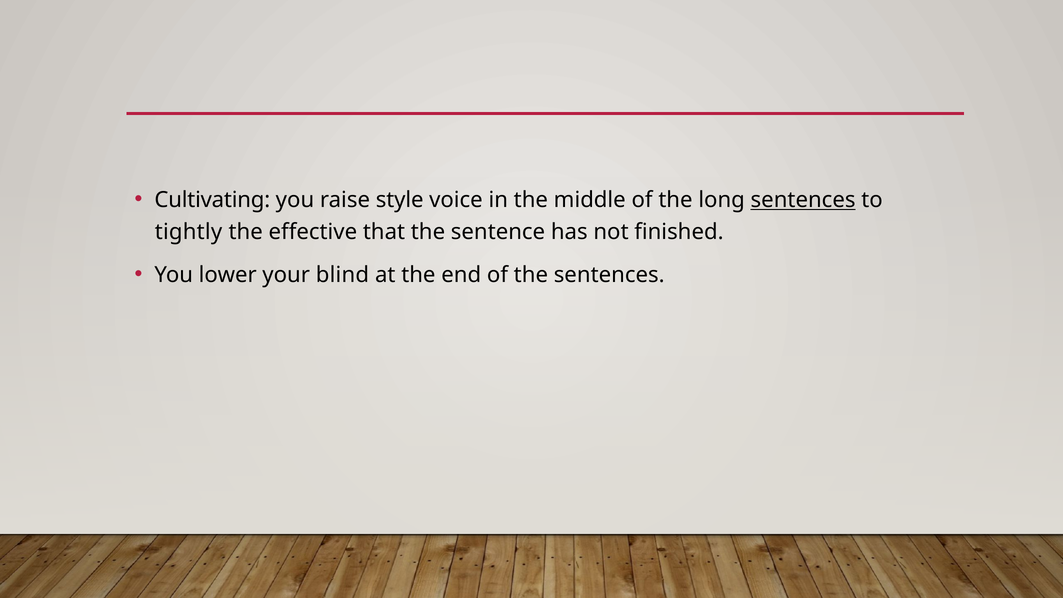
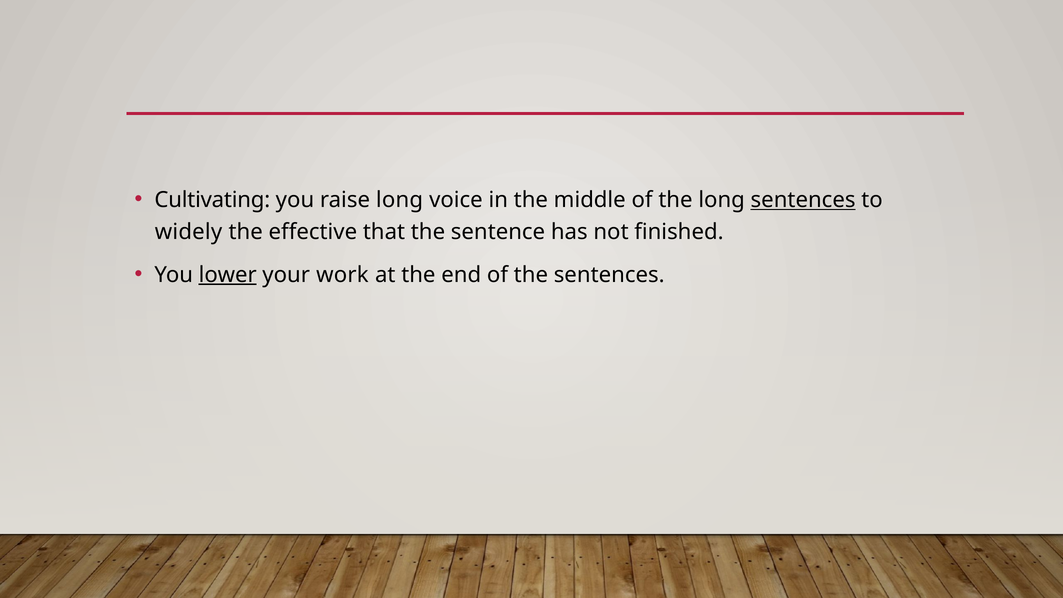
raise style: style -> long (399, 200)
tightly: tightly -> widely (188, 232)
lower underline: none -> present (228, 275)
blind: blind -> work (342, 275)
